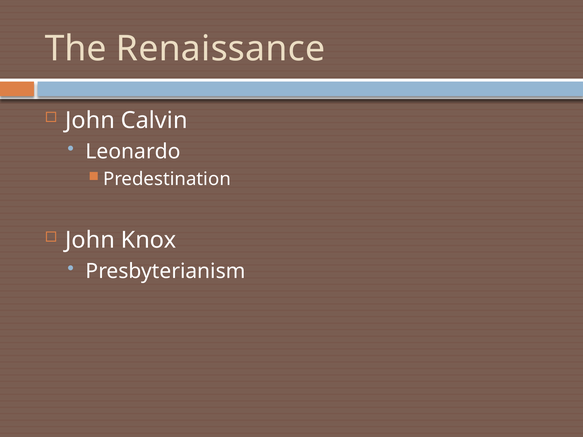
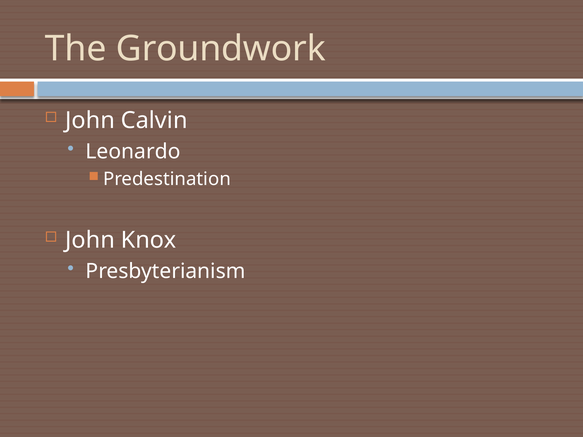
Renaissance: Renaissance -> Groundwork (221, 49)
